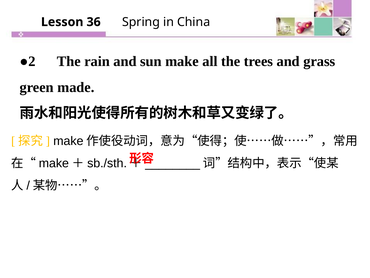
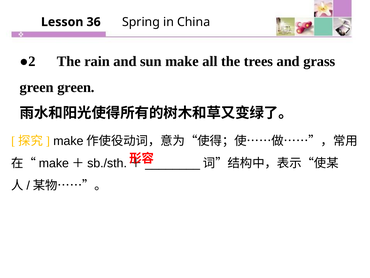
green made: made -> green (76, 87)
